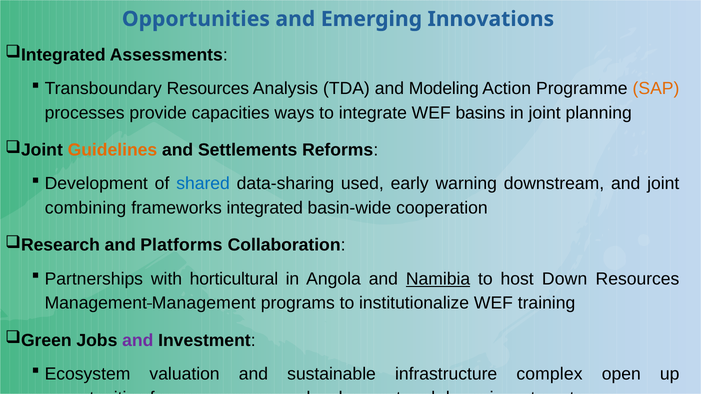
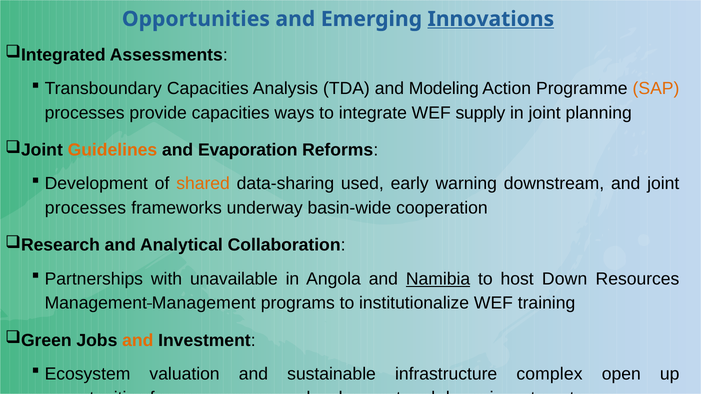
Innovations underline: none -> present (491, 19)
Transboundary Resources: Resources -> Capacities (208, 89)
basins: basins -> supply (480, 113)
Settlements: Settlements -> Evaporation (248, 150)
shared colour: blue -> orange (203, 184)
combining: combining -> processes (85, 208)
integrated: integrated -> underway (265, 208)
Platforms: Platforms -> Analytical (181, 245)
horticultural: horticultural -> unavailable (234, 279)
and colour: purple -> orange (138, 341)
